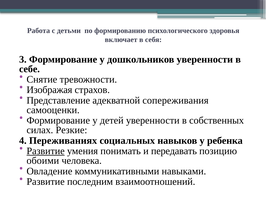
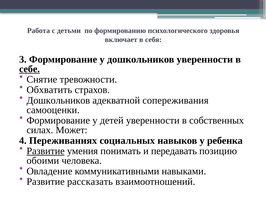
себе underline: none -> present (29, 69)
Изображая: Изображая -> Обхватить (49, 90)
Представление: Представление -> Дошкольников (58, 100)
Резкие: Резкие -> Может (72, 130)
последним: последним -> рассказать (90, 181)
